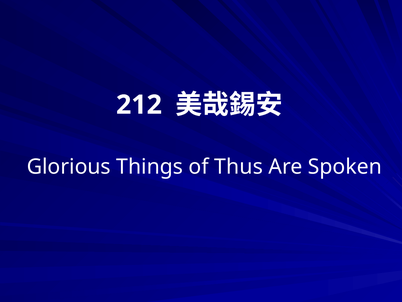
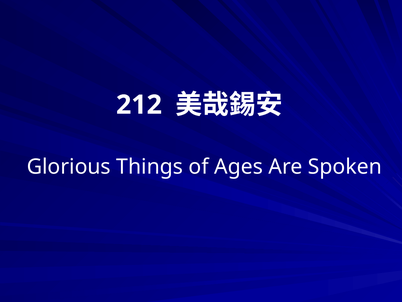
Thus: Thus -> Ages (239, 166)
